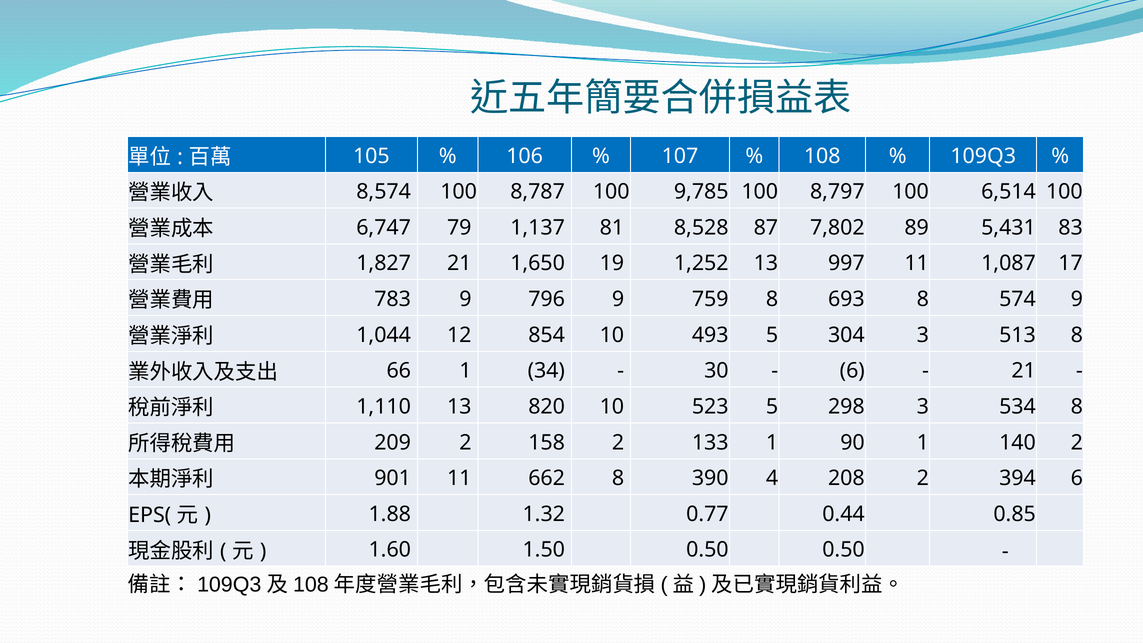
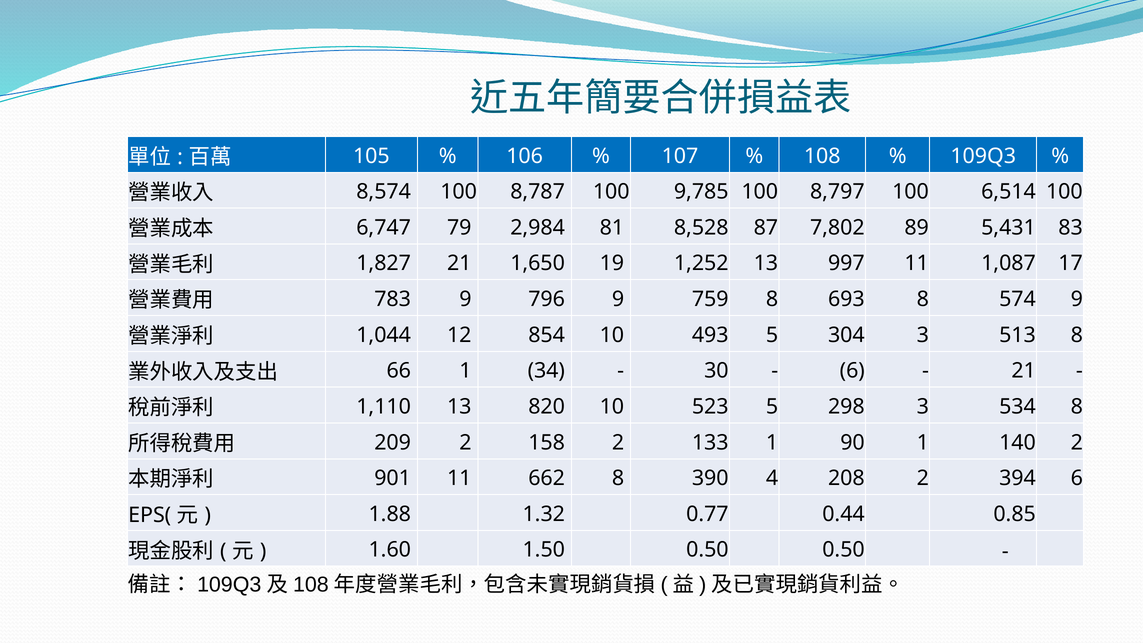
1,137: 1,137 -> 2,984 (538, 228)
